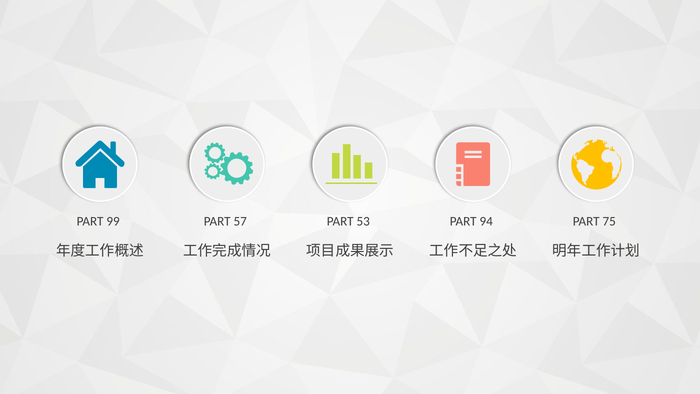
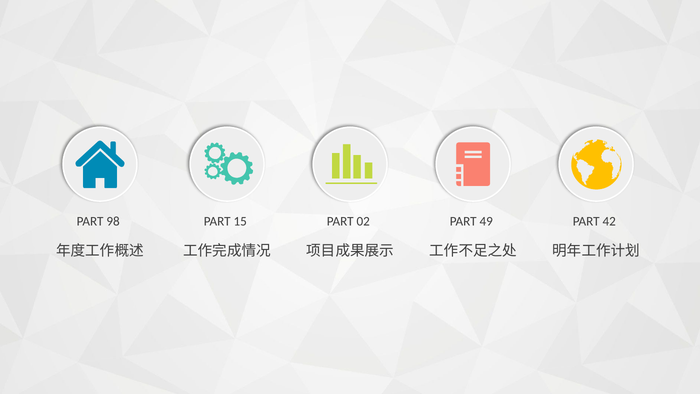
99: 99 -> 98 (113, 221)
57: 57 -> 15 (240, 221)
53: 53 -> 02 (363, 221)
94: 94 -> 49 (486, 221)
75: 75 -> 42 (609, 221)
